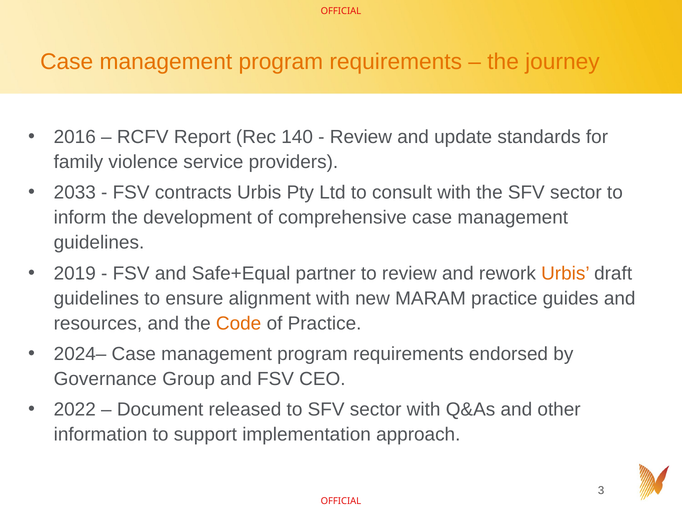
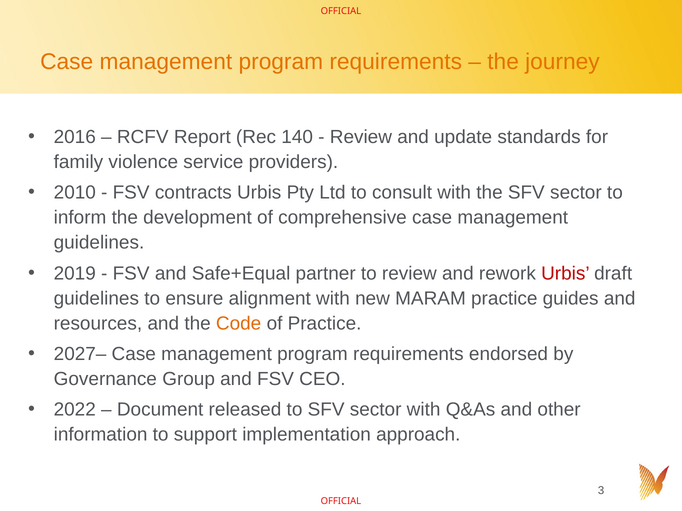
2033: 2033 -> 2010 (75, 193)
Urbis colour: orange -> red (565, 274)
2024–: 2024– -> 2027– (80, 354)
